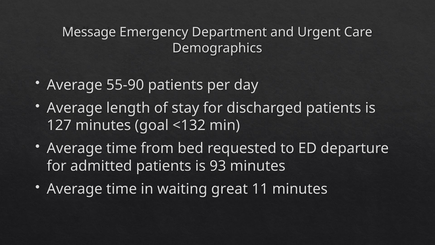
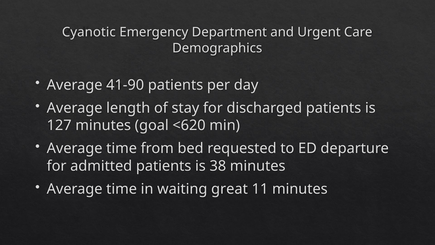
Message: Message -> Cyanotic (89, 32)
55-90: 55-90 -> 41-90 (125, 85)
<132: <132 -> <620 (189, 125)
93: 93 -> 38 (218, 166)
